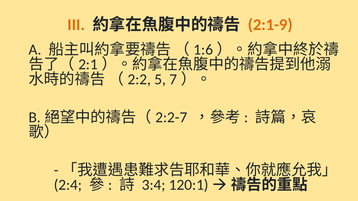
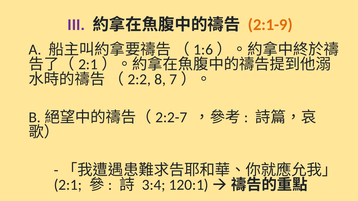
III colour: orange -> purple (76, 25)
5: 5 -> 8 (160, 79)
2:4: 2:4 -> 2:1 (68, 185)
